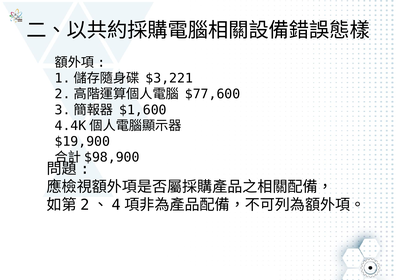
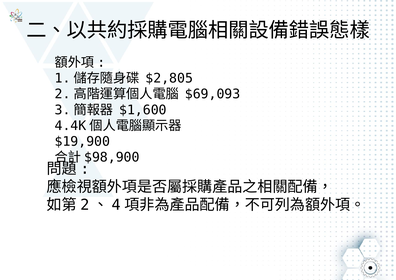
$3,221: $3,221 -> $2,805 (169, 78)
$77,600: $77,600 -> $69,093 (213, 94)
